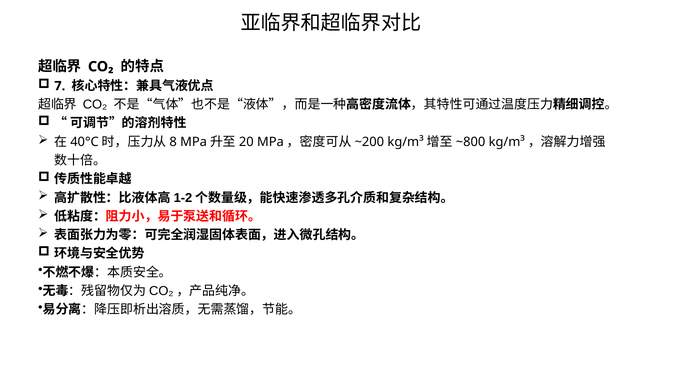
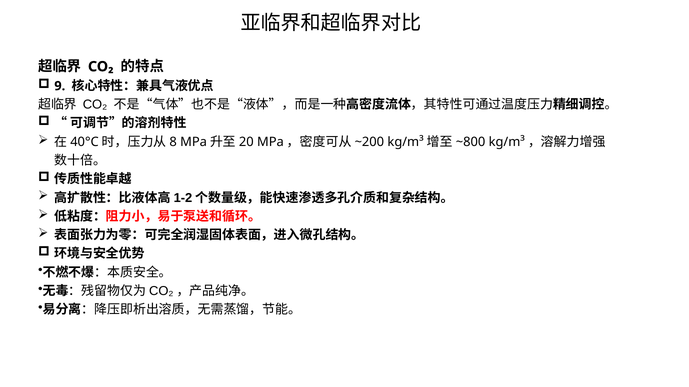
7: 7 -> 9 (60, 86)
